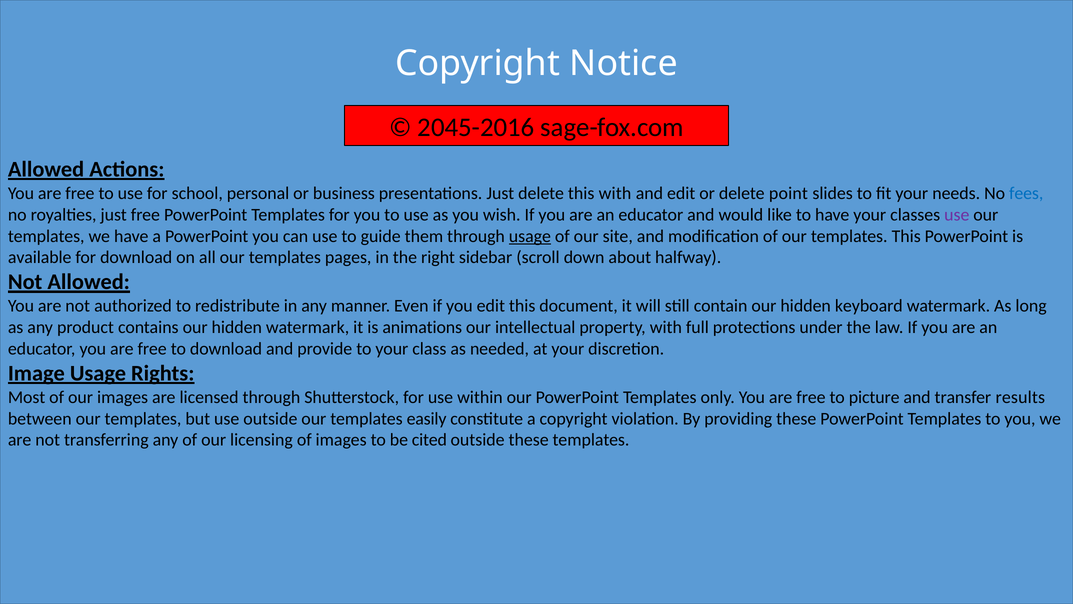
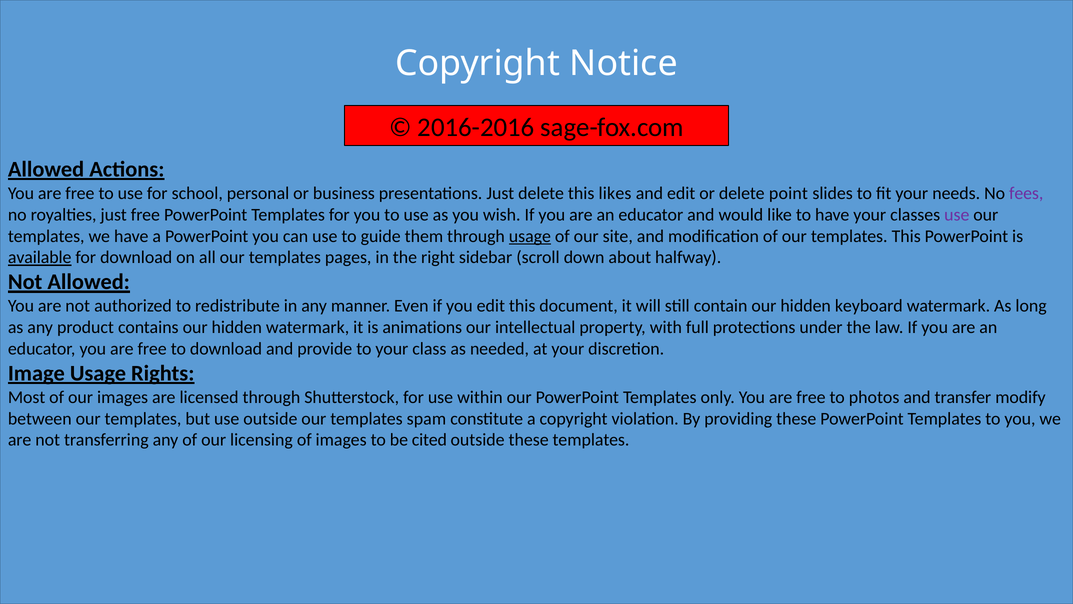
2045-2016: 2045-2016 -> 2016-2016 (476, 127)
this with: with -> likes (615, 193)
fees colour: blue -> purple (1026, 193)
available underline: none -> present (40, 257)
picture: picture -> photos (874, 397)
results: results -> modify (1020, 397)
easily: easily -> spam (426, 418)
